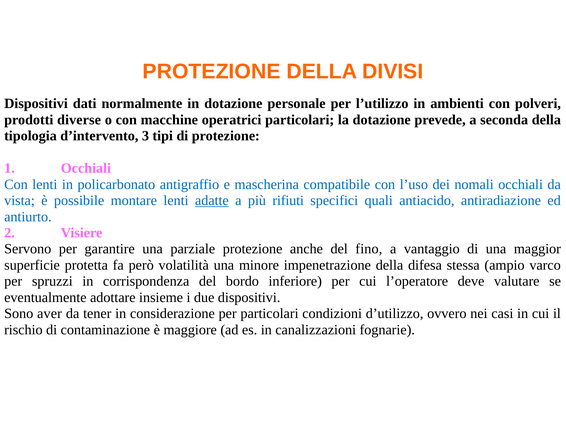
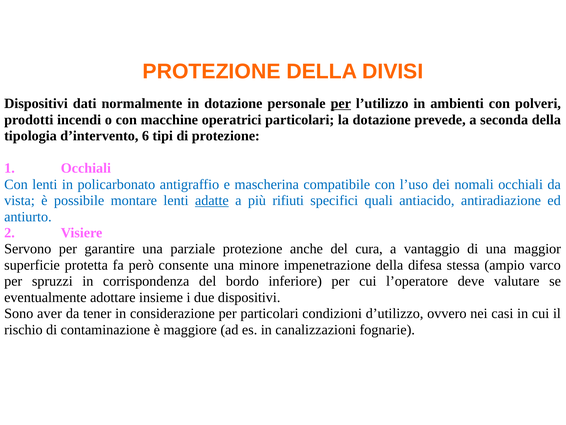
per underline: none -> present (341, 104)
diverse: diverse -> incendi (79, 120)
3: 3 -> 6 (145, 136)
fino: fino -> cura (369, 249)
volatilità: volatilità -> consente (184, 265)
